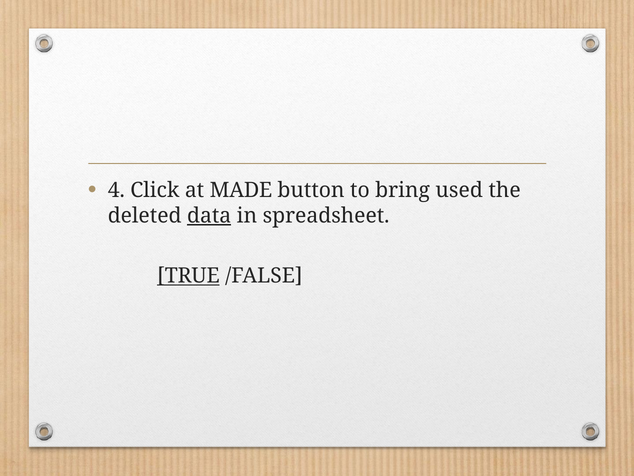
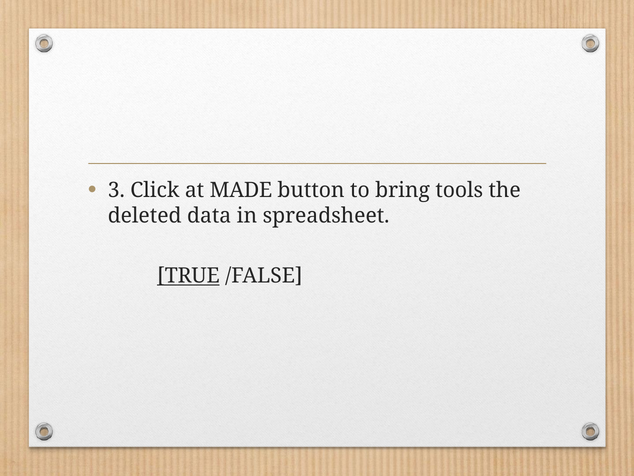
4: 4 -> 3 (116, 190)
used: used -> tools (459, 190)
data underline: present -> none (209, 215)
